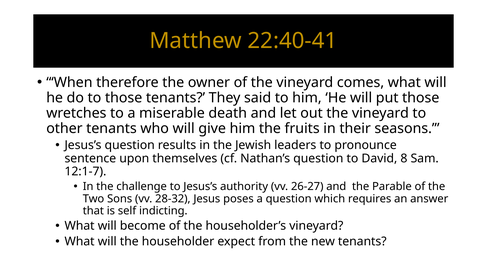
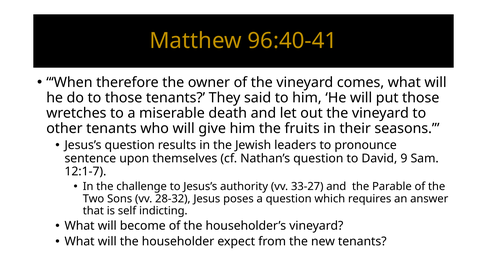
22:40-41: 22:40-41 -> 96:40-41 (292, 41)
8: 8 -> 9 (404, 158)
26-27: 26-27 -> 33-27 (307, 187)
